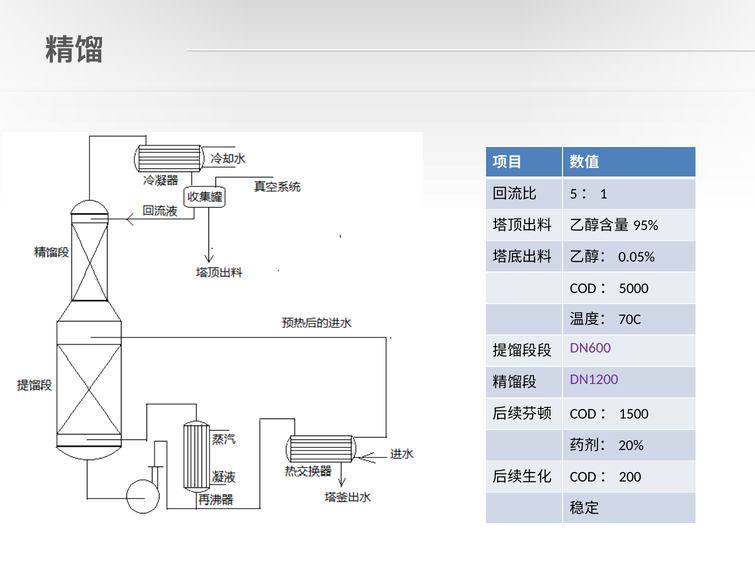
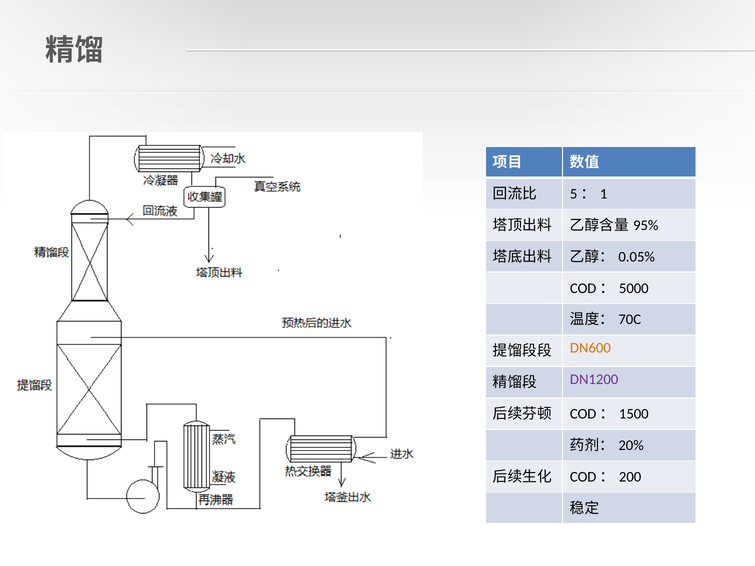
DN600 colour: purple -> orange (590, 348)
